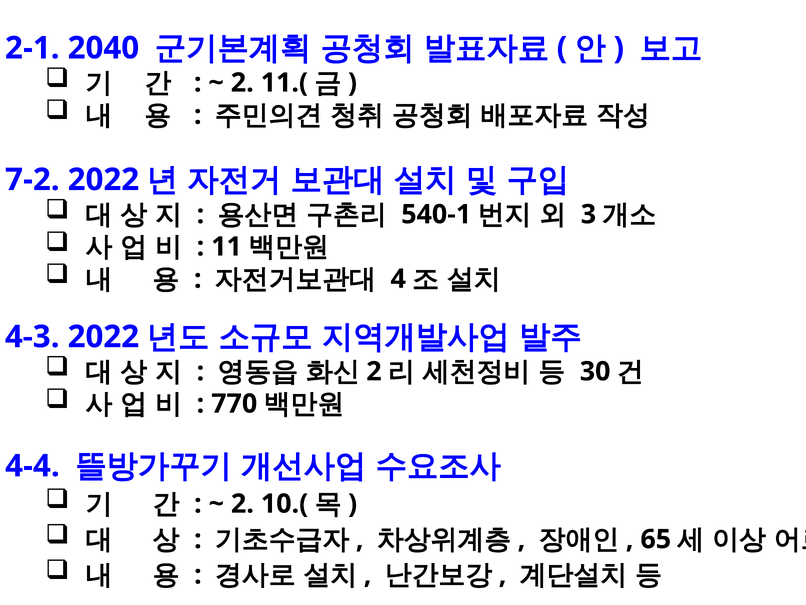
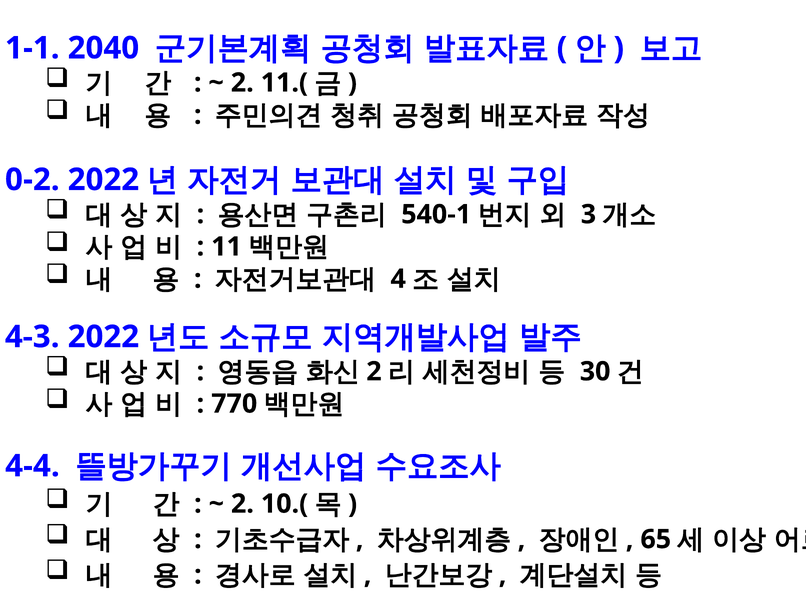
2-1: 2-1 -> 1-1 (32, 48)
7-2: 7-2 -> 0-2 (32, 180)
